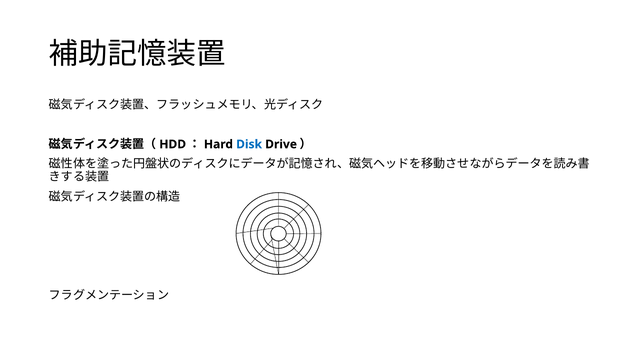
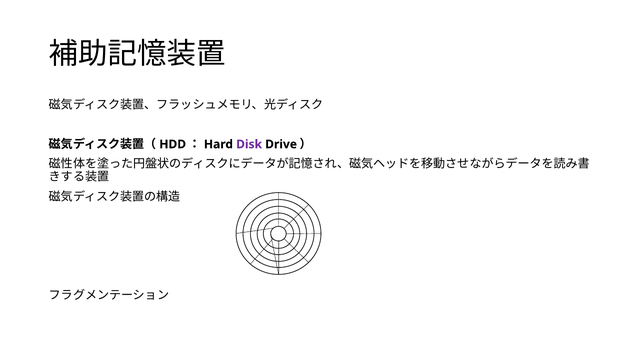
Disk colour: blue -> purple (249, 144)
